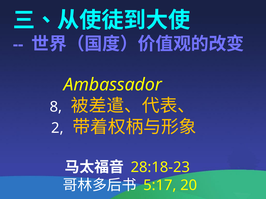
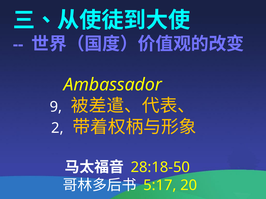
8: 8 -> 9 (56, 107)
28:18-23: 28:18-23 -> 28:18-50 (160, 168)
